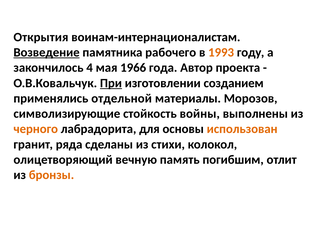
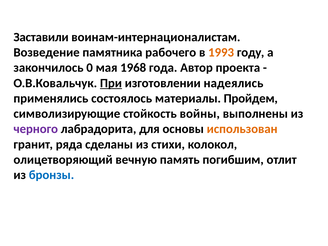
Открытия: Открытия -> Заставили (41, 37)
Возведение underline: present -> none (47, 52)
4: 4 -> 0 (90, 68)
1966: 1966 -> 1968 (133, 68)
созданием: созданием -> надеялись (233, 83)
отдельной: отдельной -> состоялось (122, 98)
Морозов: Морозов -> Пройдем (251, 98)
черного colour: orange -> purple (36, 129)
бронзы colour: orange -> blue (51, 175)
